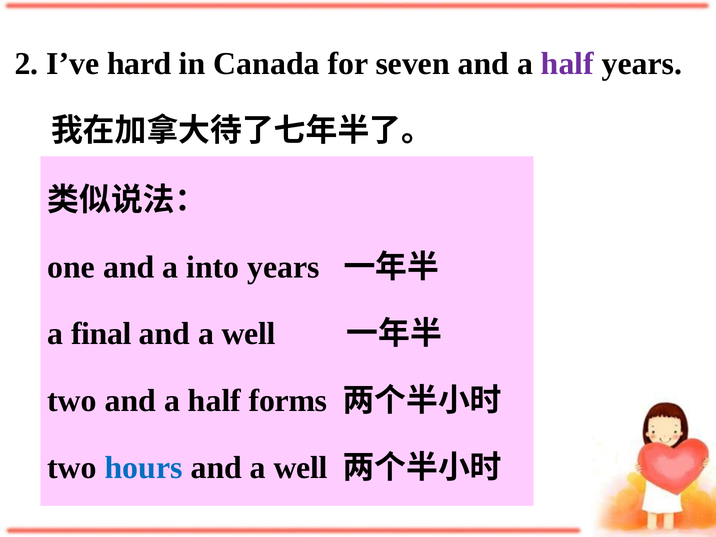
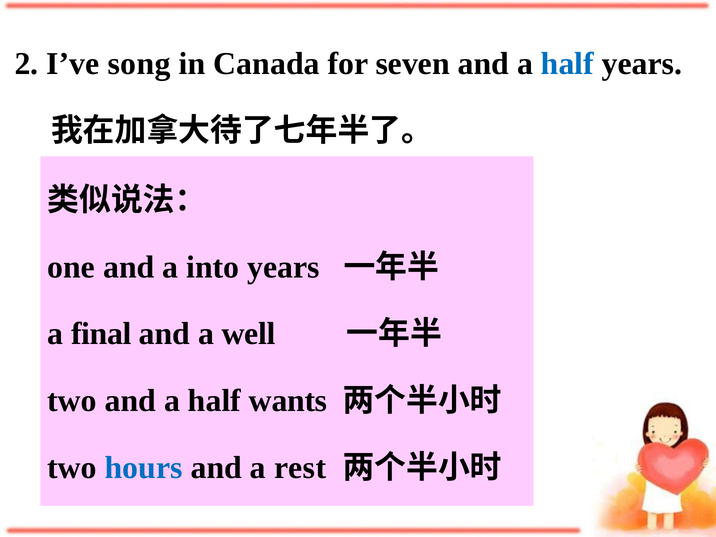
hard: hard -> song (139, 64)
half colour: purple -> blue (567, 64)
forms: forms -> wants (288, 401)
well: well -> rest (300, 468)
